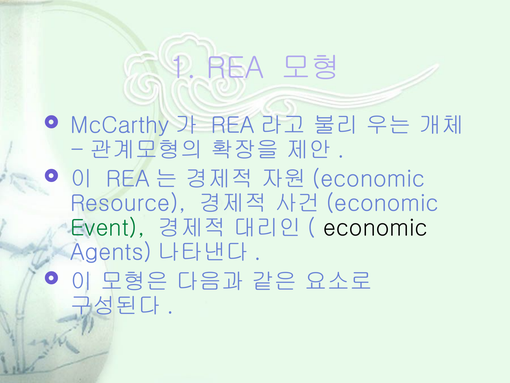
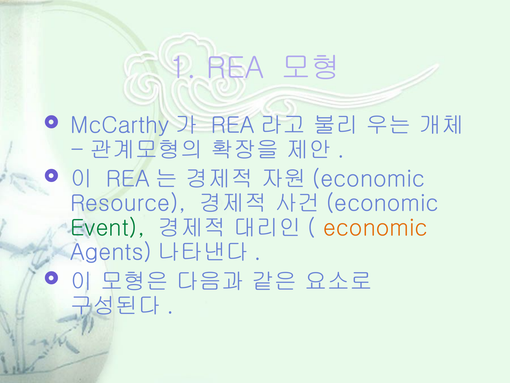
economic colour: black -> orange (375, 228)
